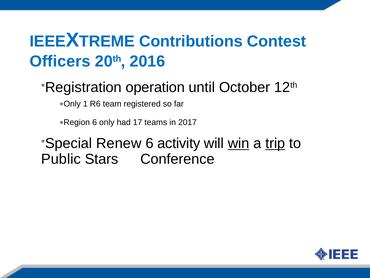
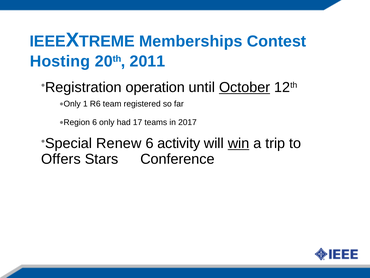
Contributions: Contributions -> Memberships (191, 41)
Officers: Officers -> Hosting (60, 61)
2016: 2016 -> 2011 (147, 61)
October underline: none -> present (245, 87)
trip underline: present -> none (275, 143)
Public: Public -> Offers (61, 159)
